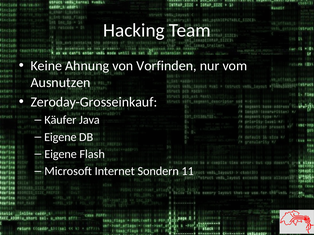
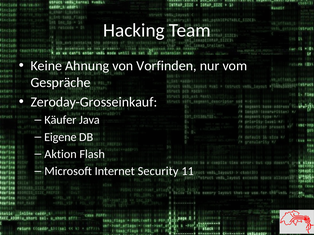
Ausnutzen: Ausnutzen -> Gespräche (61, 83)
Eigene: Eigene -> Aktion (61, 154)
Sondern: Sondern -> Security (158, 172)
